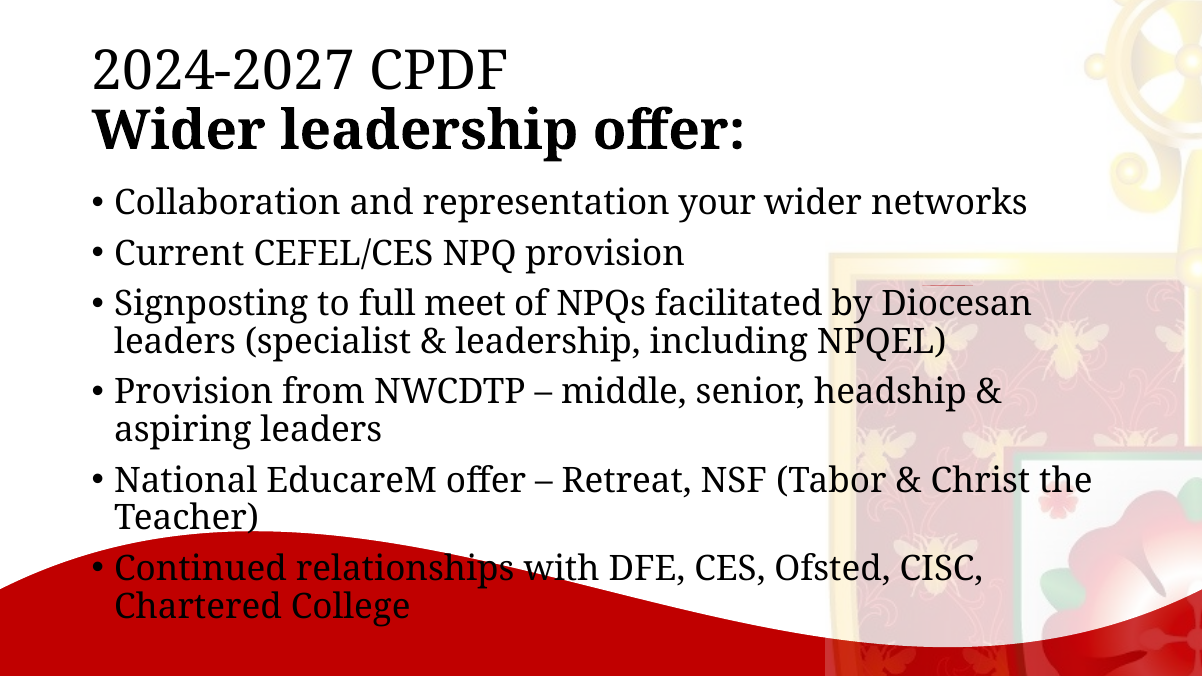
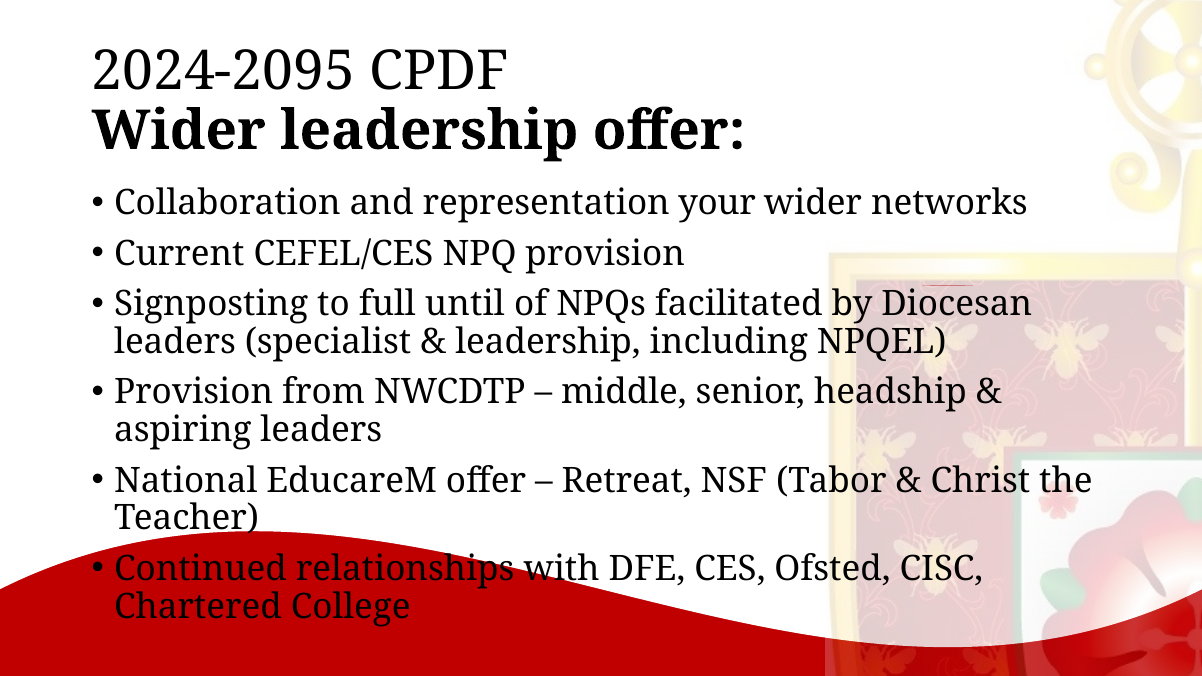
2024-2027: 2024-2027 -> 2024-2095 (223, 71)
meet: meet -> until (465, 304)
